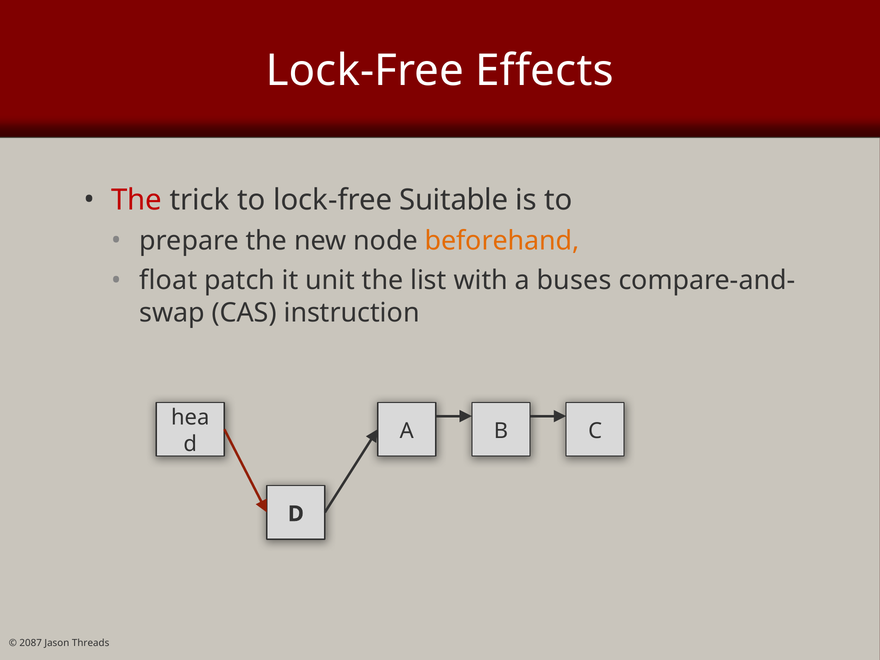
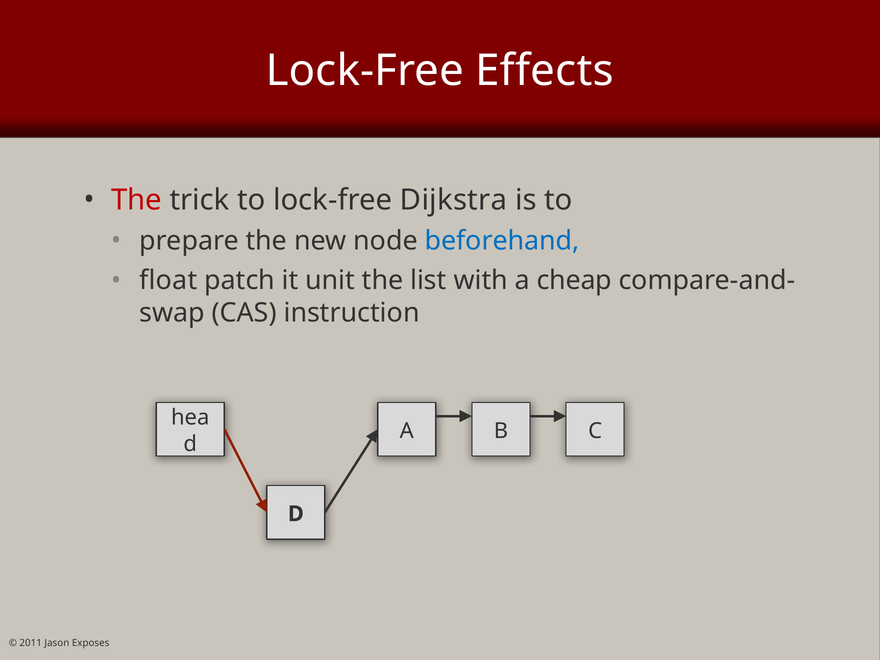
Suitable: Suitable -> Dijkstra (453, 200)
beforehand colour: orange -> blue (502, 241)
buses: buses -> cheap (574, 280)
2087: 2087 -> 2011 (31, 643)
Threads: Threads -> Exposes (91, 643)
